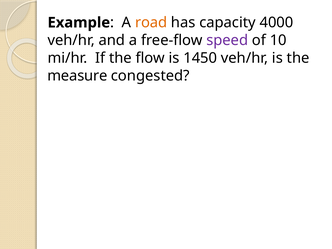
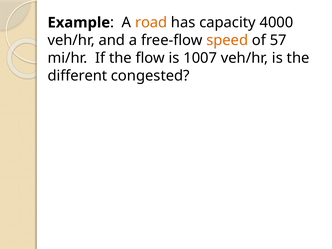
speed colour: purple -> orange (227, 40)
10: 10 -> 57 (278, 40)
1450: 1450 -> 1007 (200, 58)
measure: measure -> different (77, 76)
